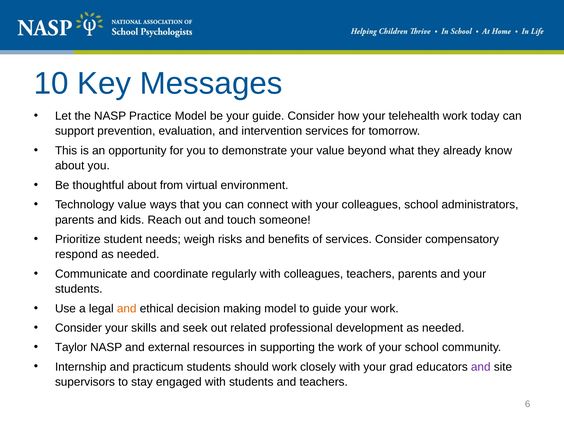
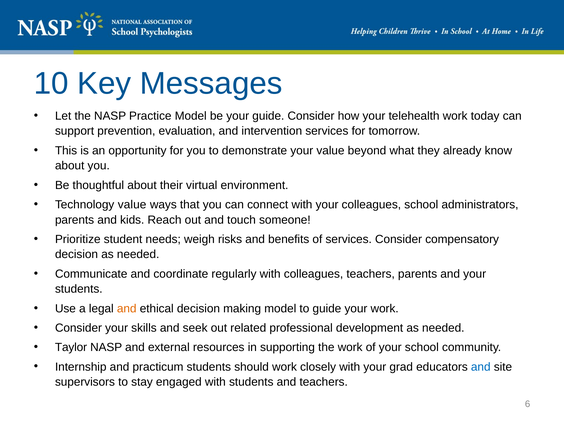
from: from -> their (171, 185)
respond: respond -> decision (76, 254)
and colour: purple -> blue (481, 367)
